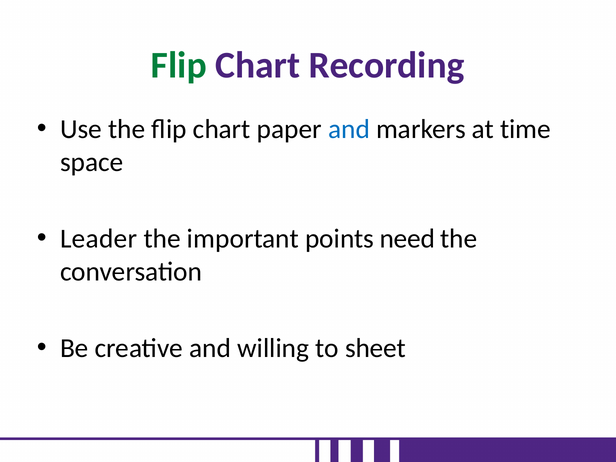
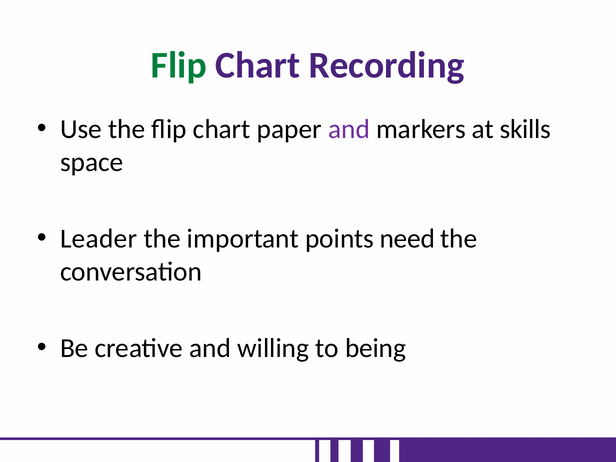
and colour: blue -> purple (349, 129)
time: time -> skills (525, 129)
sheet: sheet -> being (376, 348)
